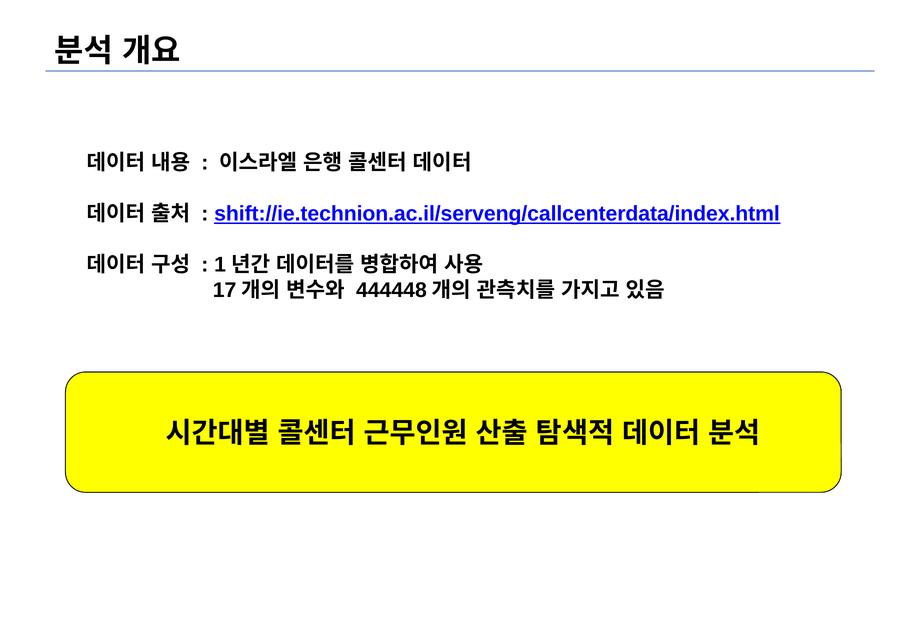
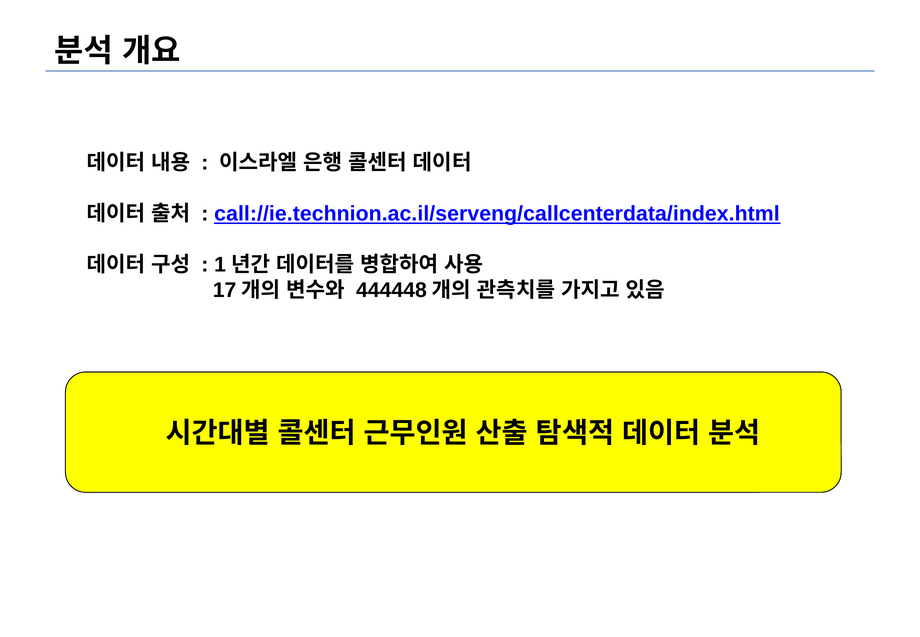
shift://ie.technion.ac.il/serveng/callcenterdata/index.html: shift://ie.technion.ac.il/serveng/callcenterdata/index.html -> call://ie.technion.ac.il/serveng/callcenterdata/index.html (497, 214)
